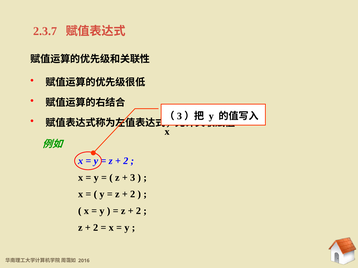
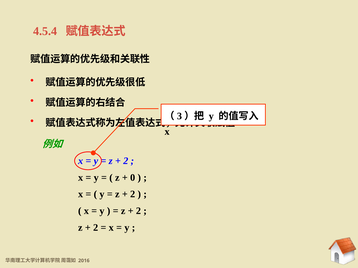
2.3.7: 2.3.7 -> 4.5.4 (45, 31)
3: 3 -> 0 (133, 178)
